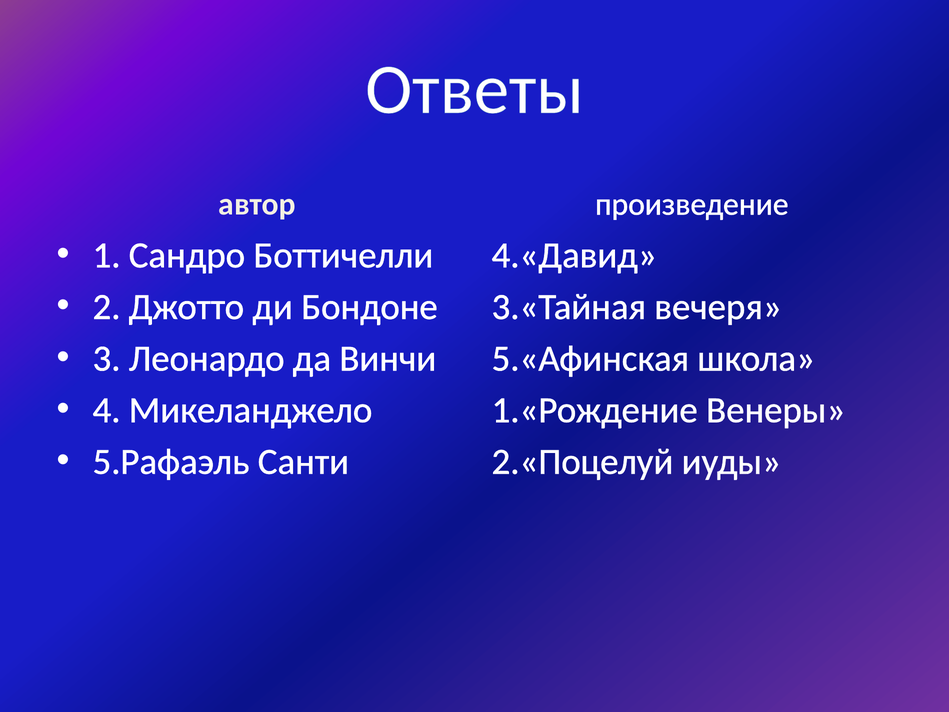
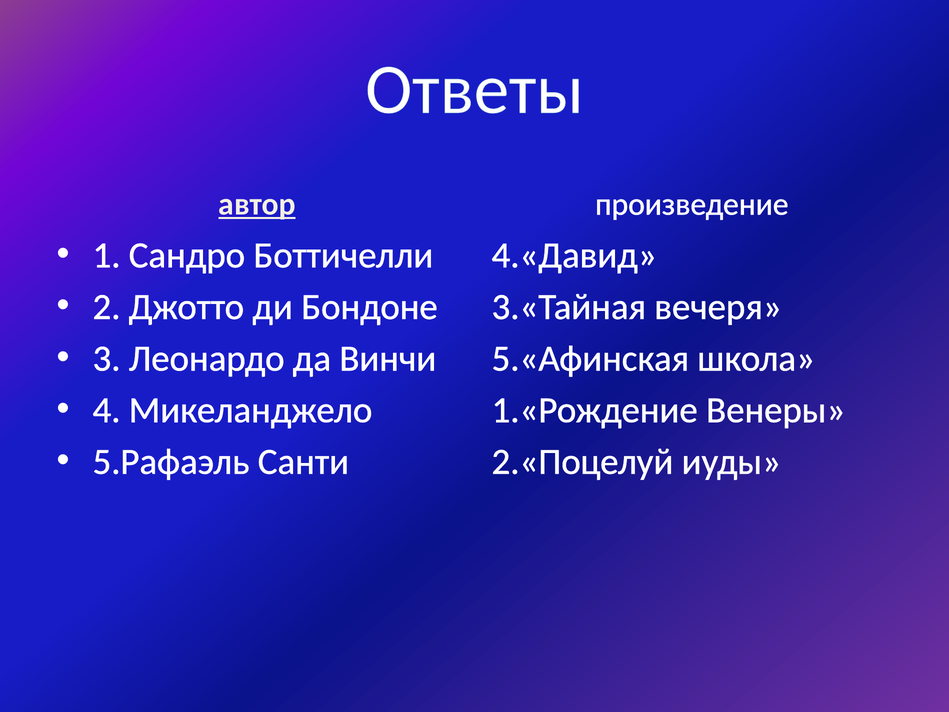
автор underline: none -> present (257, 204)
